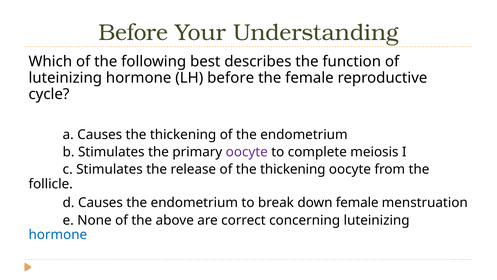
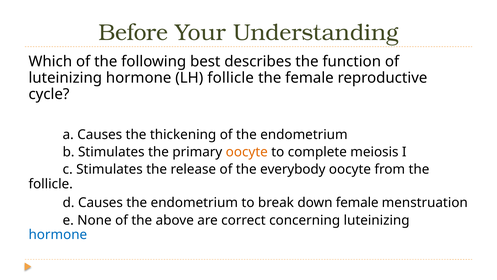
LH before: before -> follicle (231, 78)
oocyte colour: purple -> orange (247, 152)
of the thickening: thickening -> everybody (293, 169)
